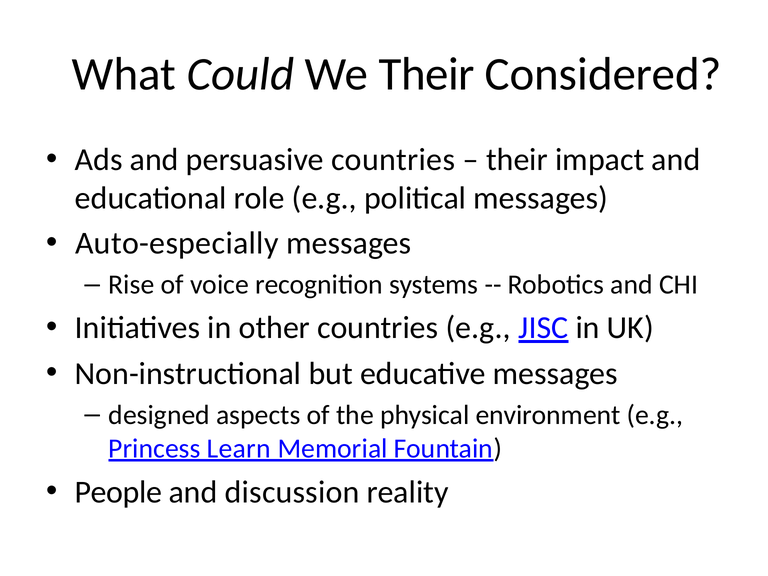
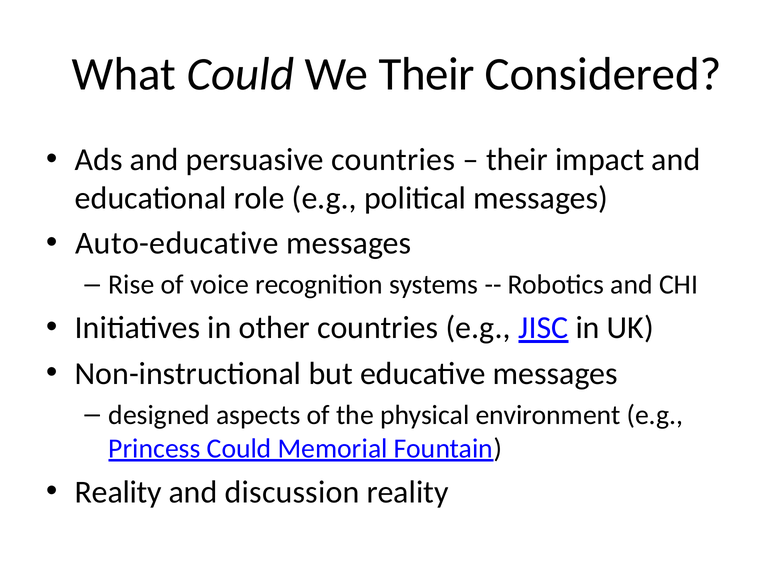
Auto-especially: Auto-especially -> Auto-educative (177, 243)
Princess Learn: Learn -> Could (239, 448)
People: People -> Reality (118, 492)
